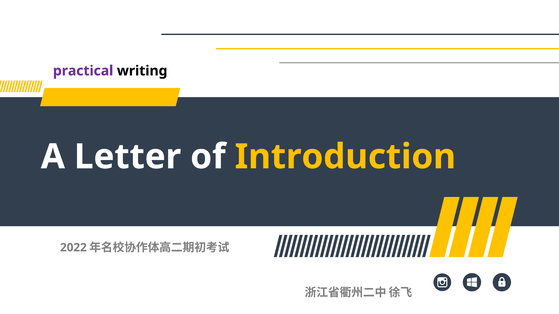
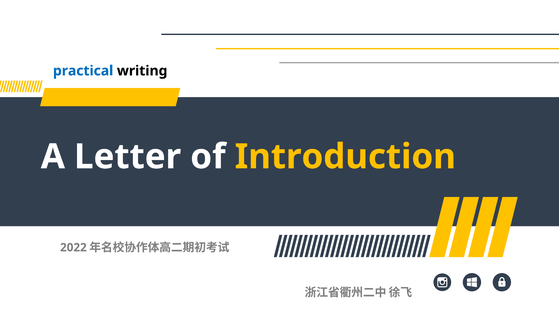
practical colour: purple -> blue (83, 71)
